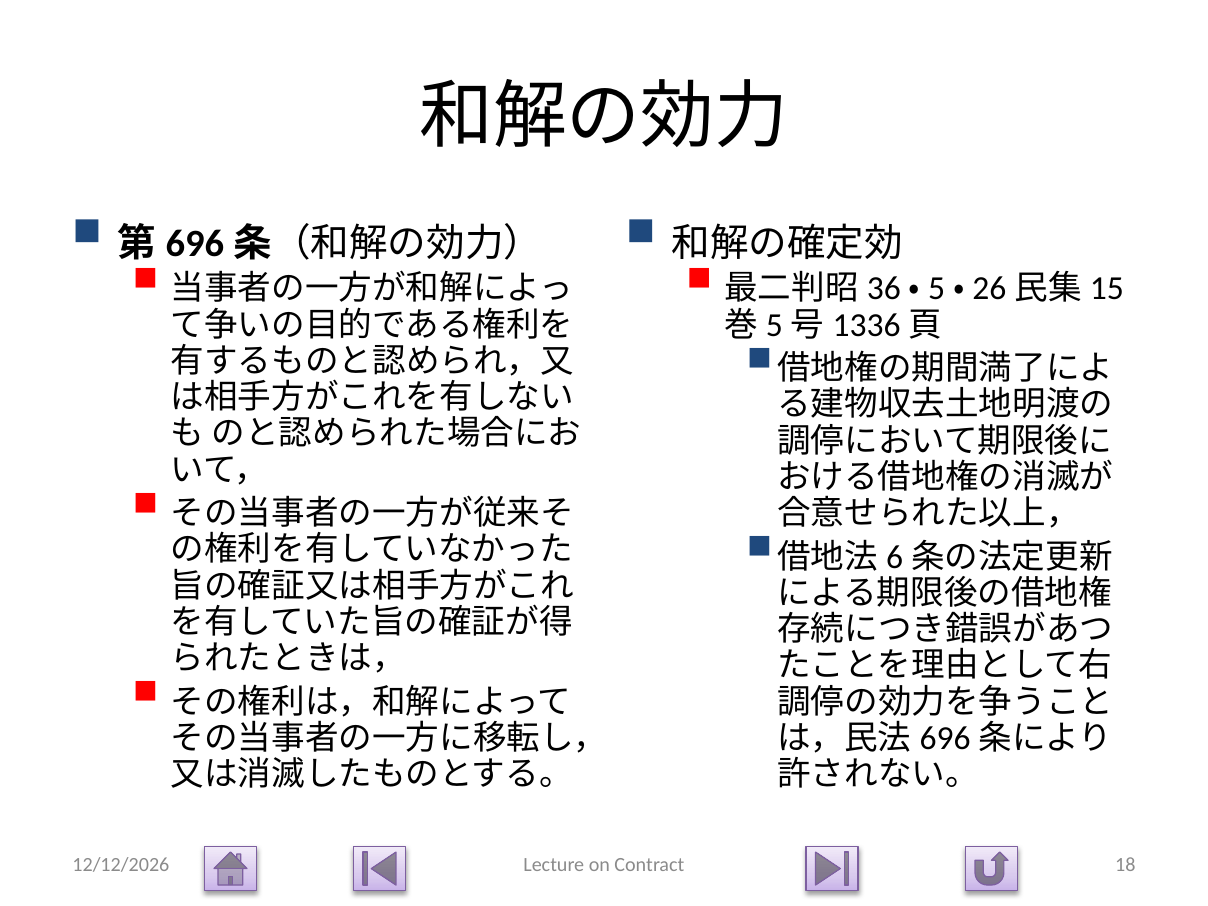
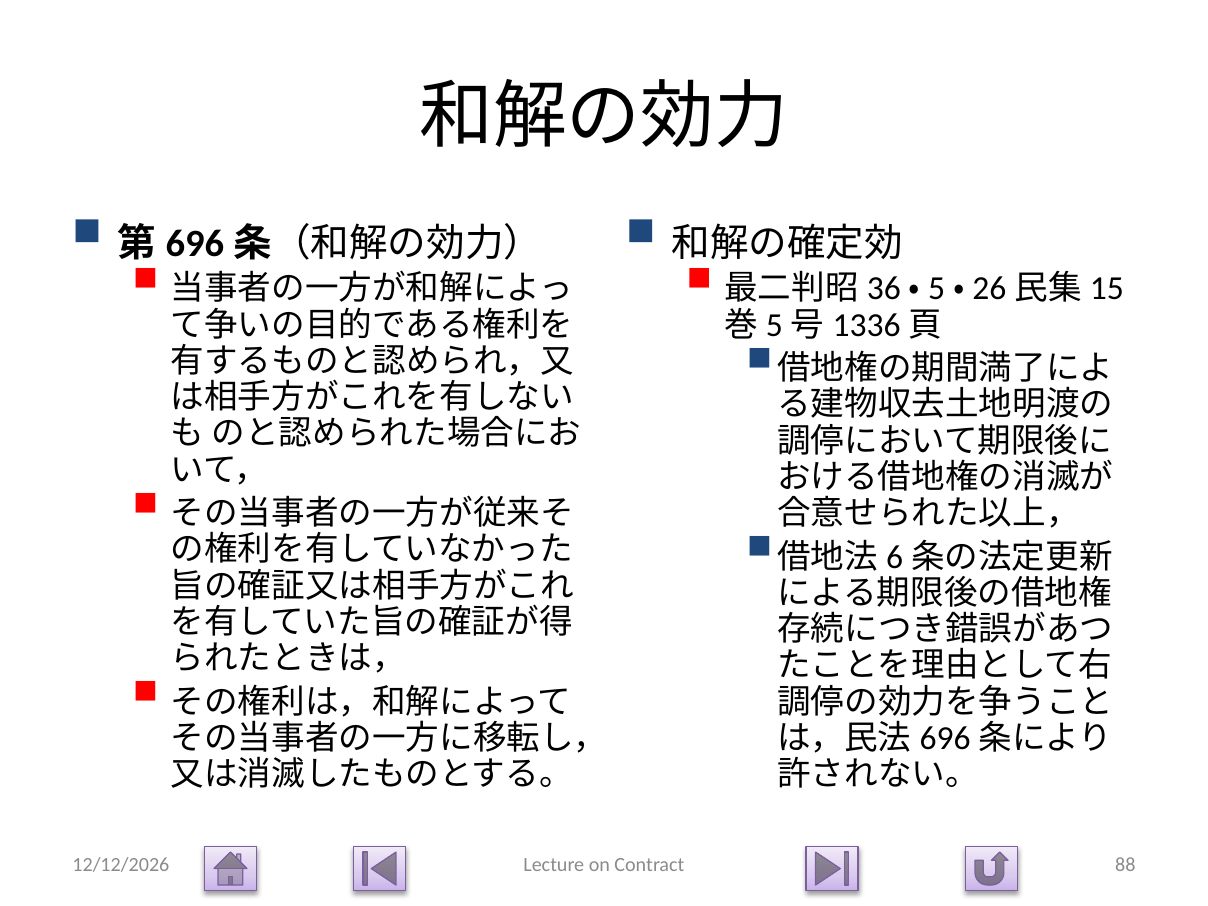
18: 18 -> 88 (1125, 865)
